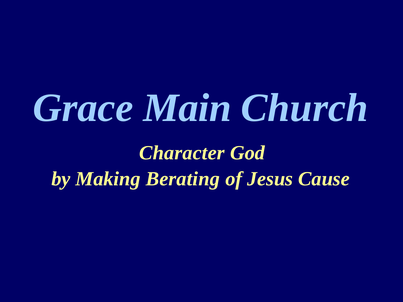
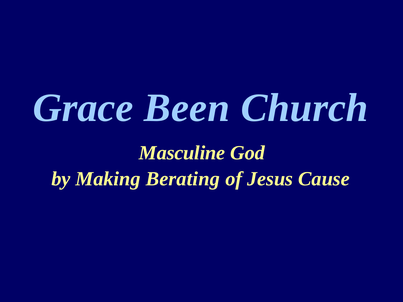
Main: Main -> Been (187, 108)
Character: Character -> Masculine (182, 153)
